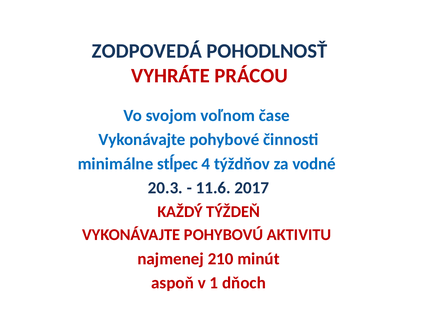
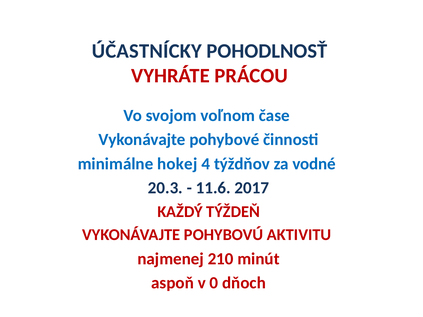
ZODPOVEDÁ: ZODPOVEDÁ -> ÚČASTNÍCKY (147, 51)
stĺpec: stĺpec -> hokej (177, 164)
1: 1 -> 0 (214, 283)
